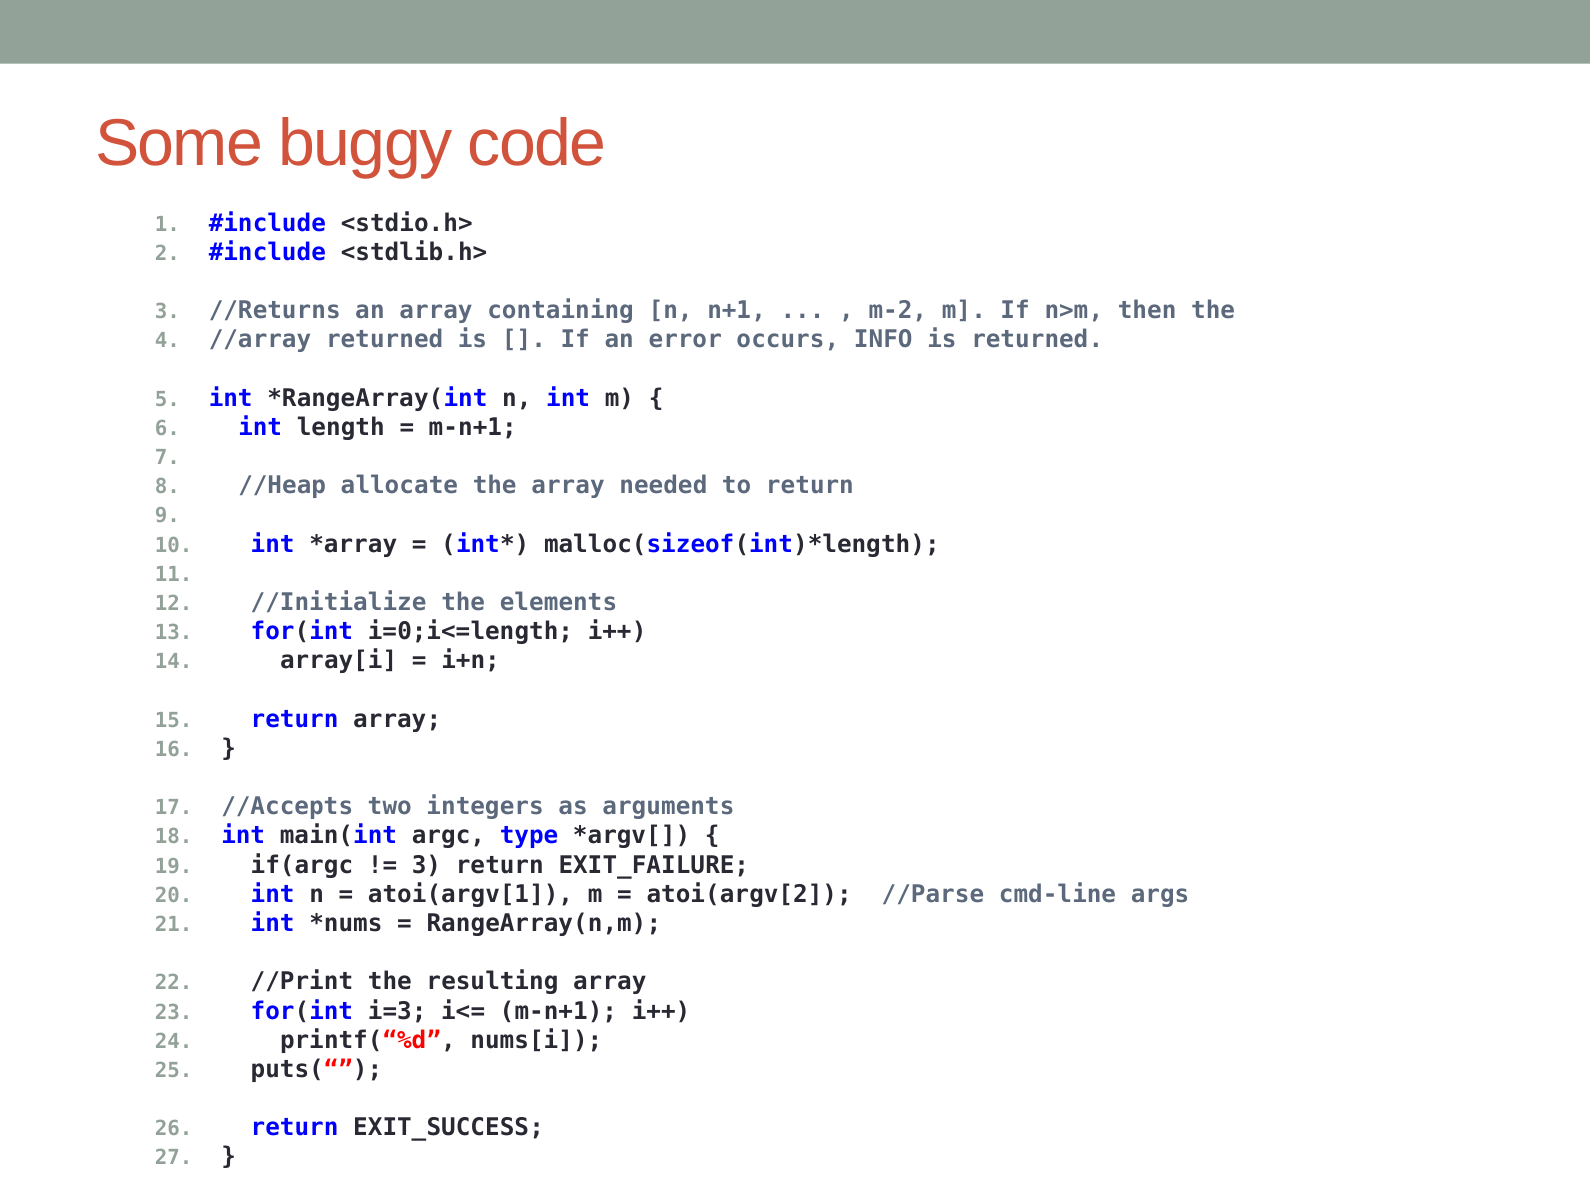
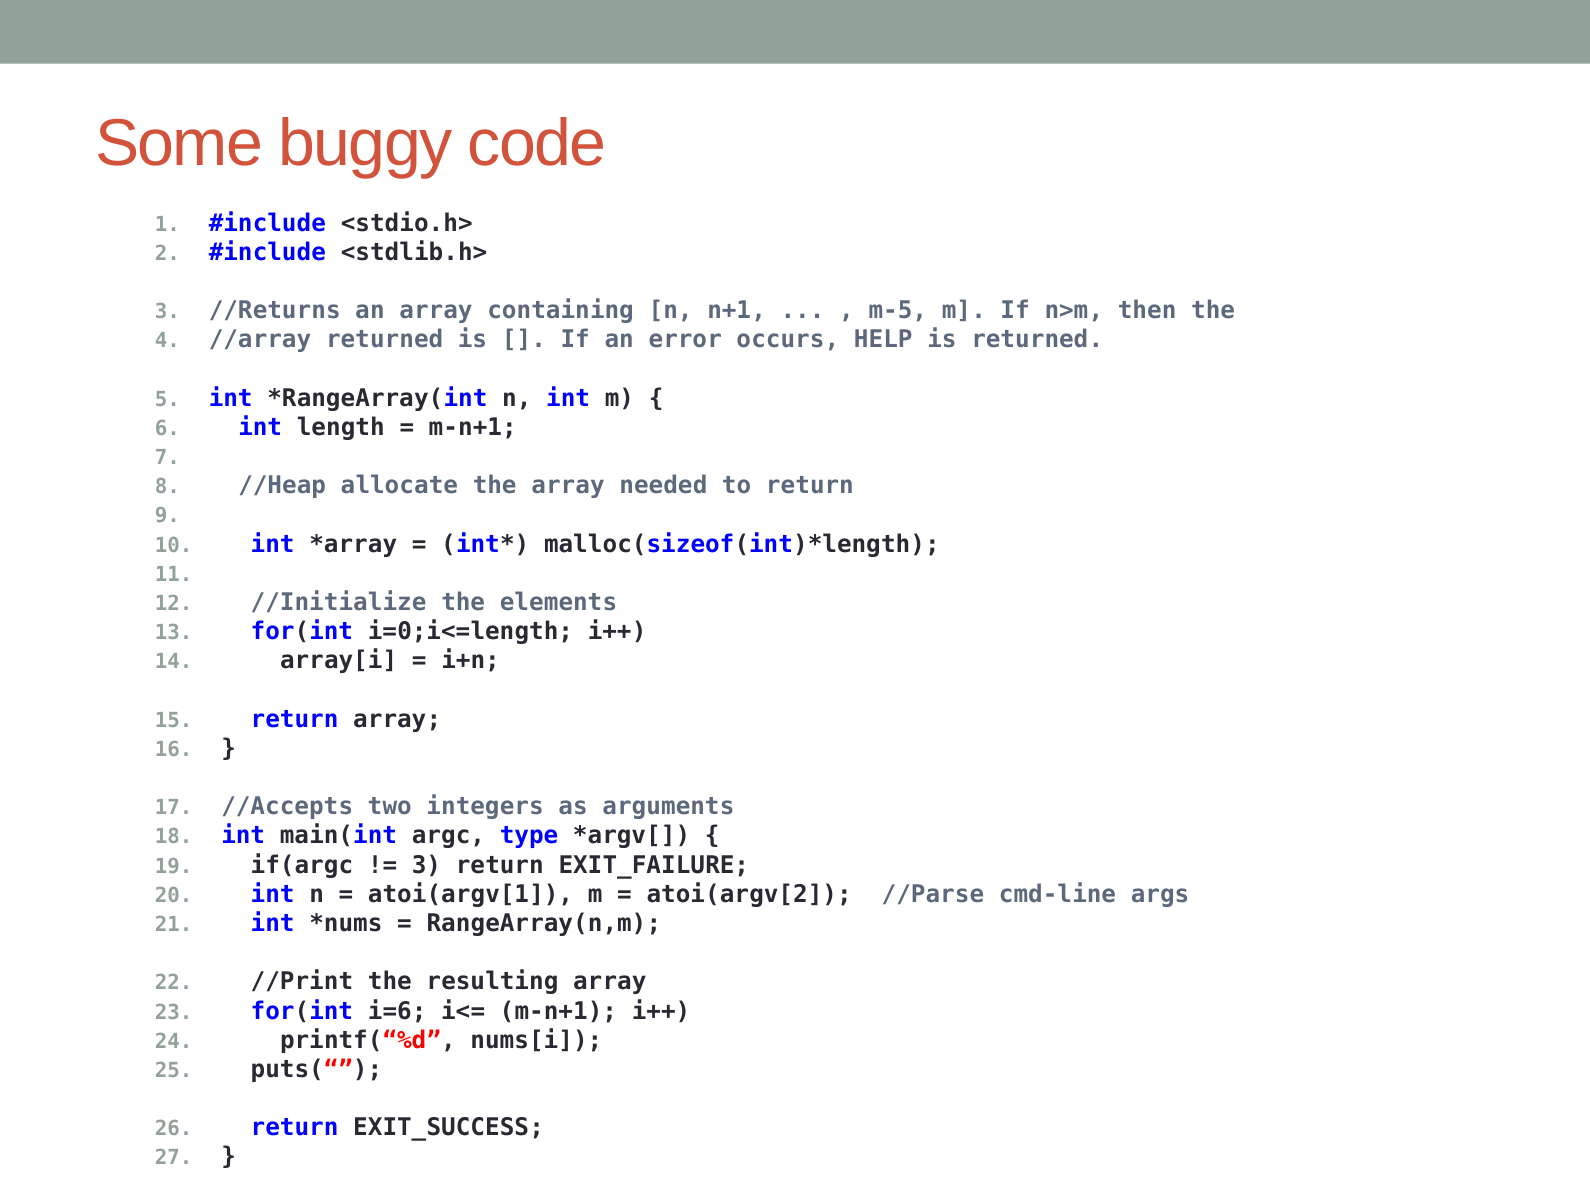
m-2: m-2 -> m-5 (898, 310)
INFO: INFO -> HELP (883, 340)
i=3: i=3 -> i=6 (397, 1011)
